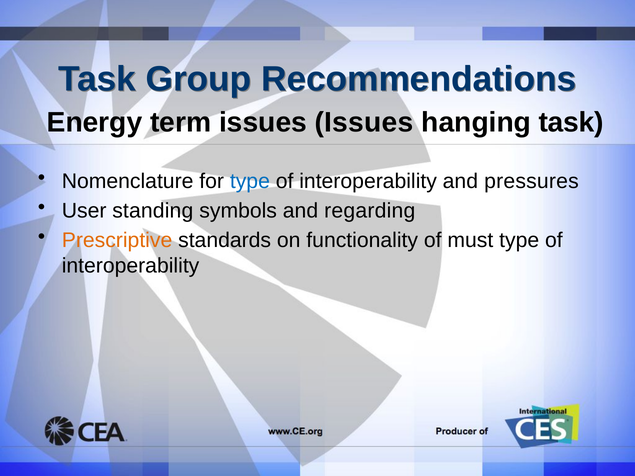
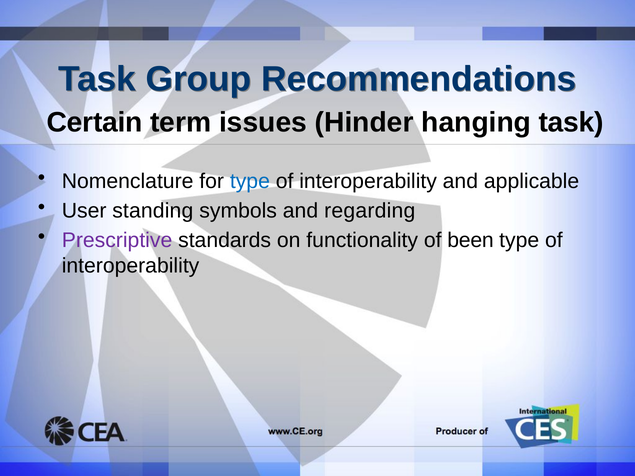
Energy: Energy -> Certain (95, 123)
issues Issues: Issues -> Hinder (364, 123)
pressures: pressures -> applicable (532, 181)
Prescriptive colour: orange -> purple (117, 241)
must: must -> been (470, 241)
